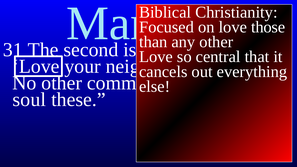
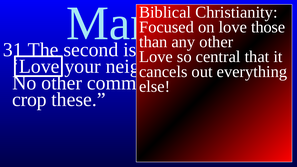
soul: soul -> crop (29, 100)
